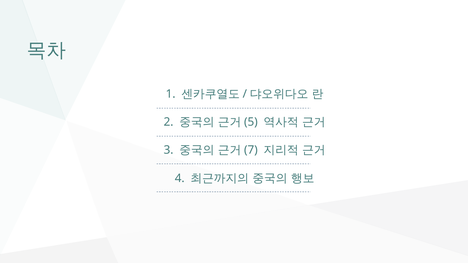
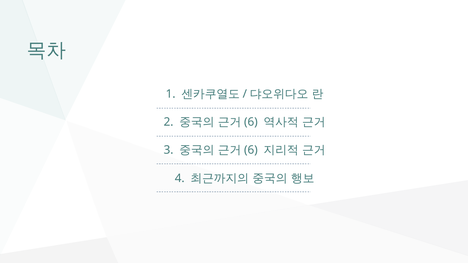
5: 5 -> 6 (251, 122)
7: 7 -> 6 (251, 150)
